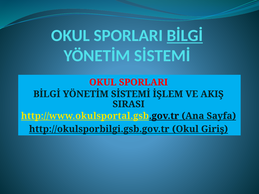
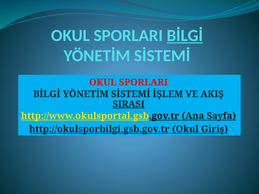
SIRASI underline: none -> present (129, 104)
